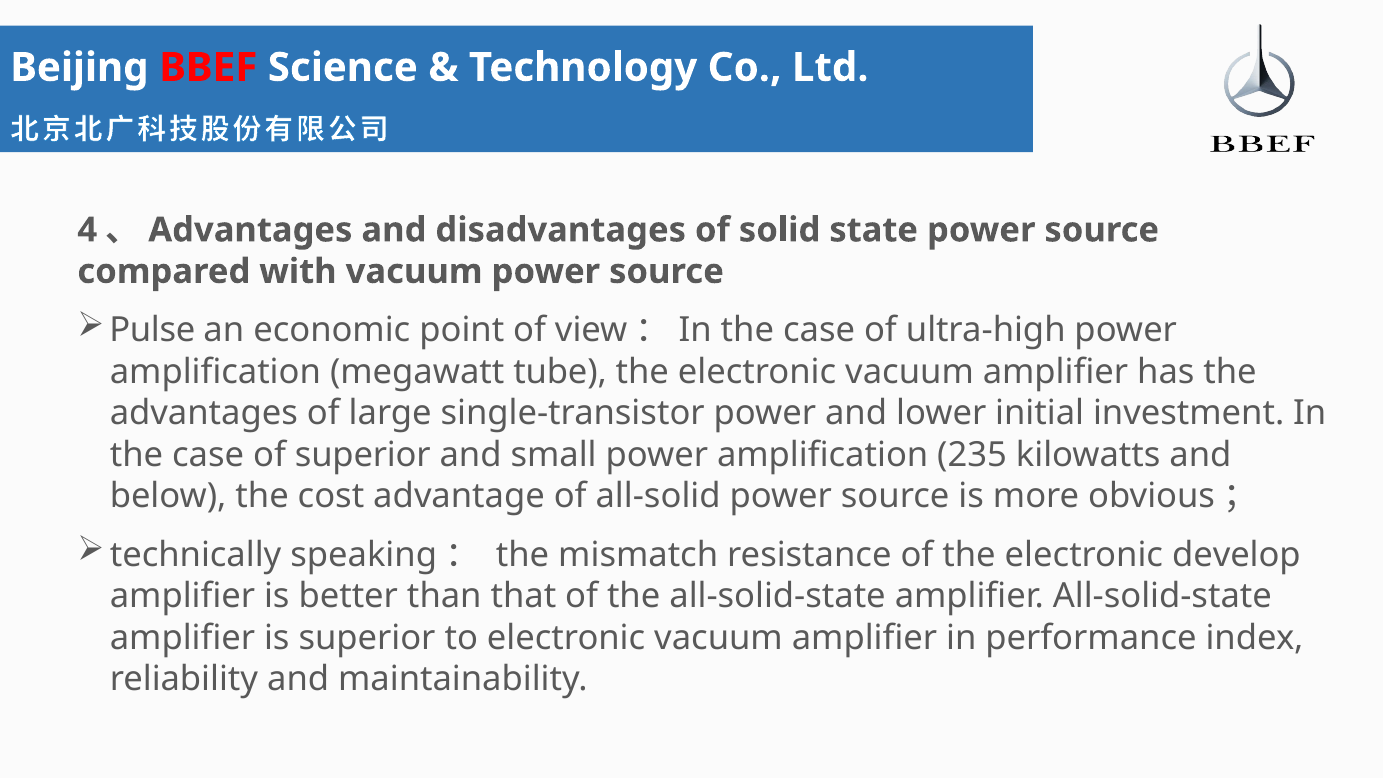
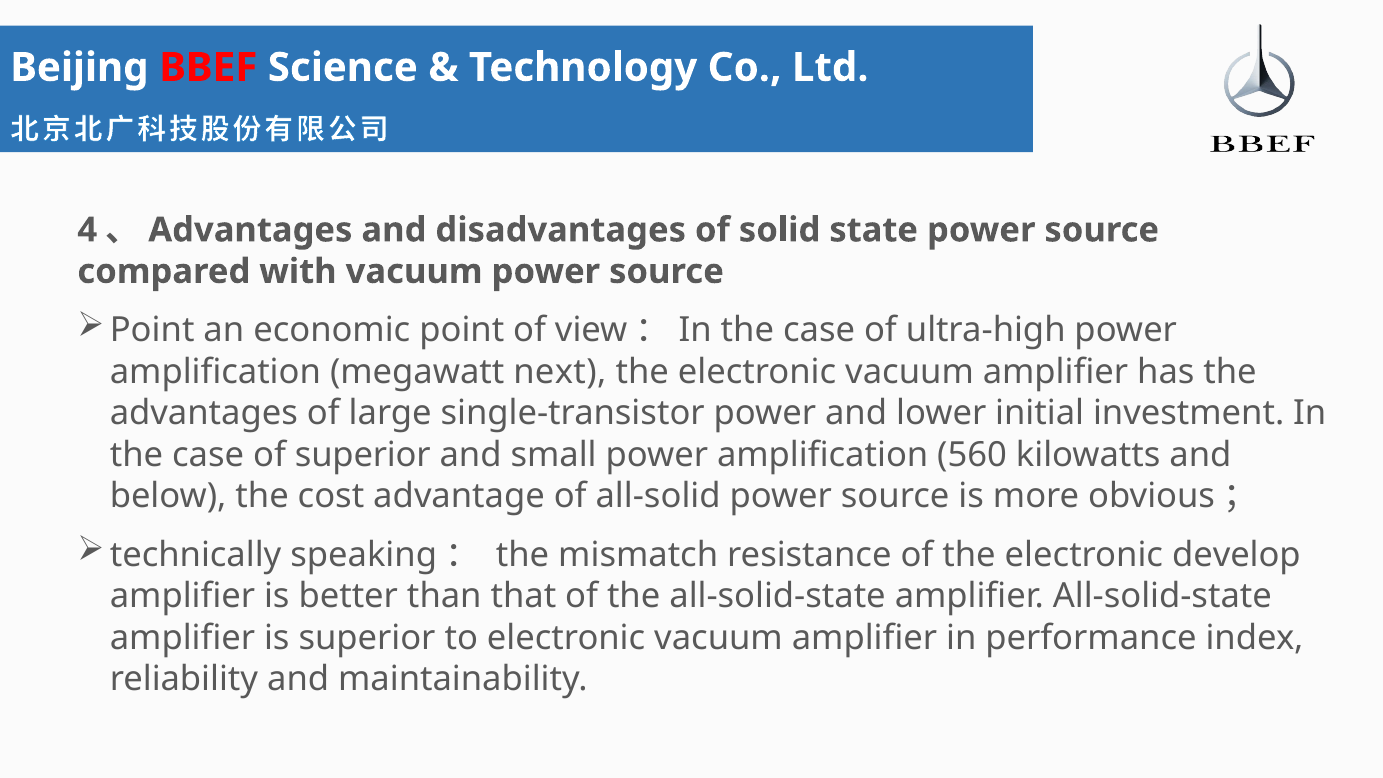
Pulse: Pulse -> Point (152, 330)
tube: tube -> next (560, 372)
235: 235 -> 560 (972, 455)
